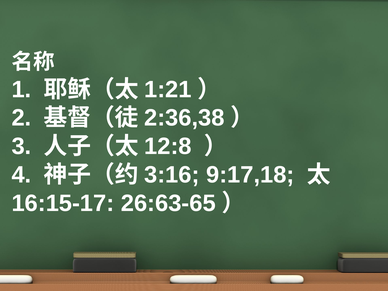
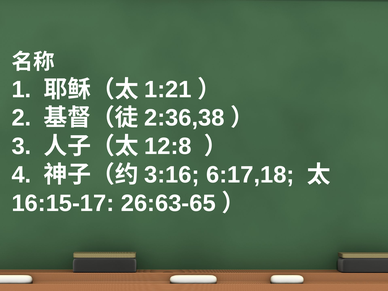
9:17,18: 9:17,18 -> 6:17,18 (250, 175)
